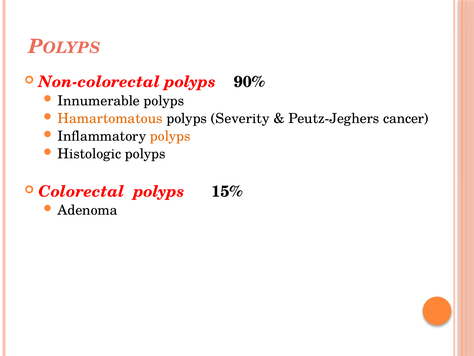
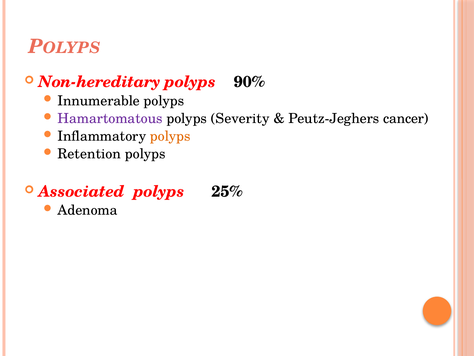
Non-colorectal: Non-colorectal -> Non-hereditary (99, 82)
Hamartomatous colour: orange -> purple (110, 118)
Histologic: Histologic -> Retention (89, 154)
Colorectal: Colorectal -> Associated (81, 191)
15%: 15% -> 25% (227, 191)
